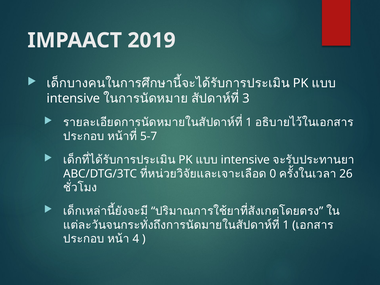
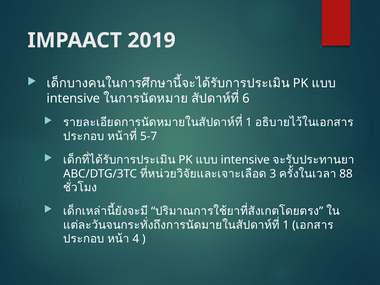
3: 3 -> 6 (246, 98)
0: 0 -> 3 (273, 174)
26: 26 -> 88 (346, 174)
